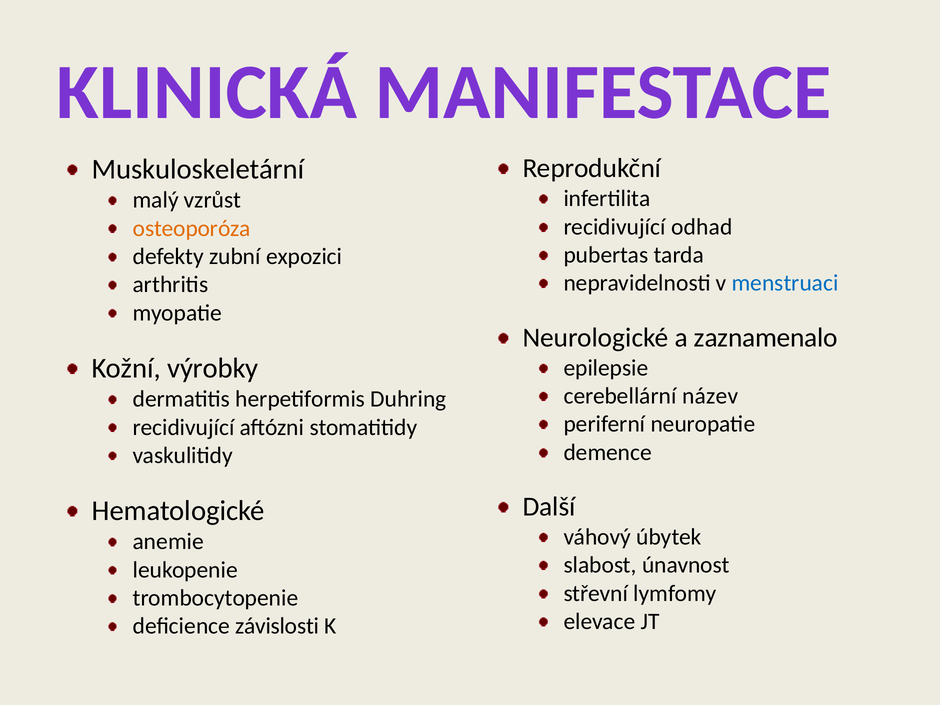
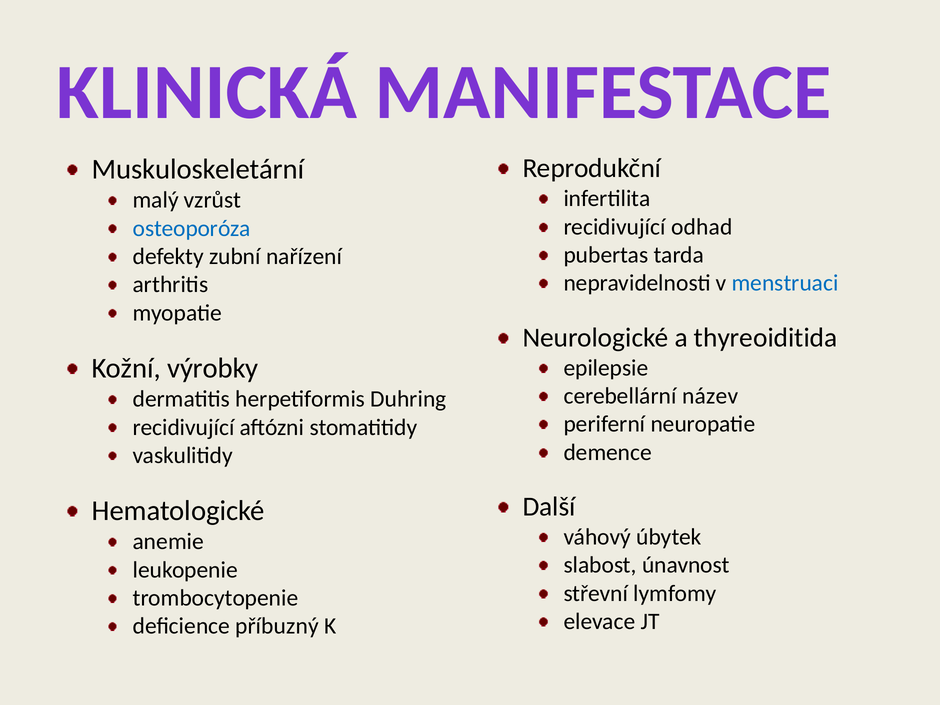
osteoporóza colour: orange -> blue (192, 228)
expozici: expozici -> nařízení (304, 257)
zaznamenalo: zaznamenalo -> thyreoiditida (766, 337)
závislosti: závislosti -> příbuzný (277, 626)
